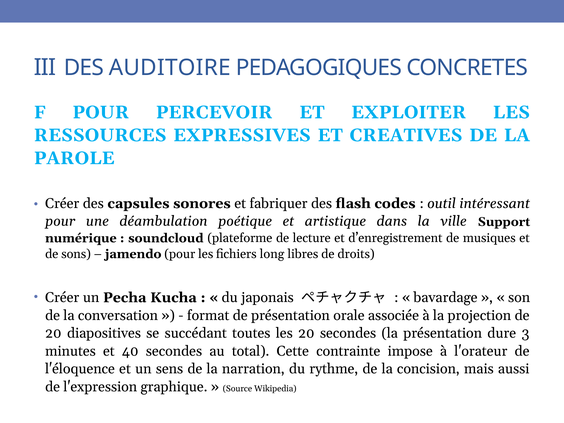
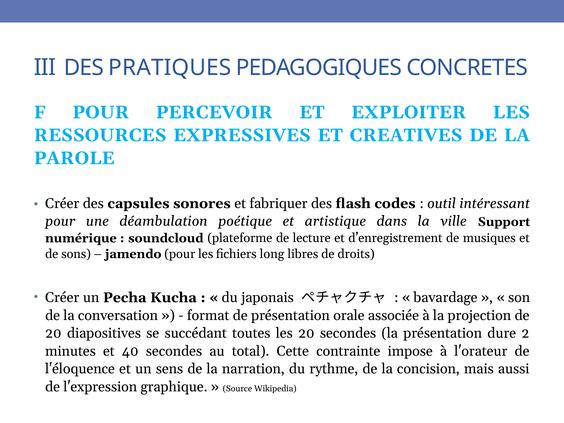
AUDITOIRE: AUDITOIRE -> PRATIQUES (170, 68)
3: 3 -> 2 (525, 333)
